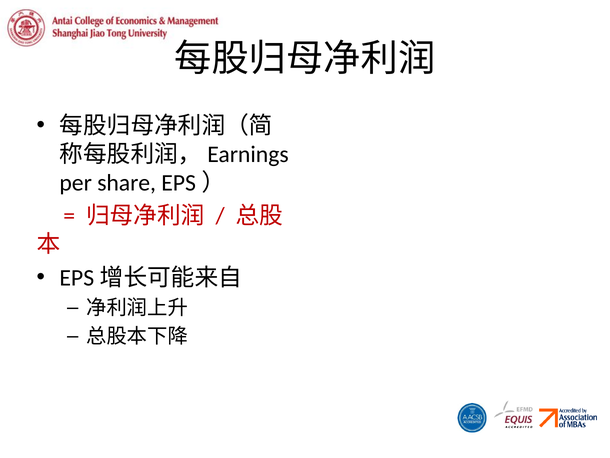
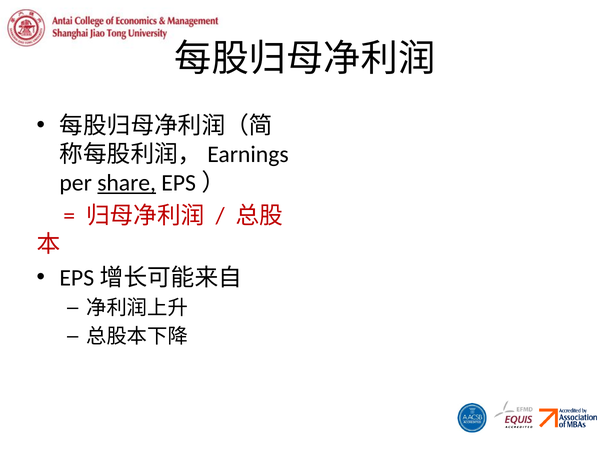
share underline: none -> present (127, 183)
